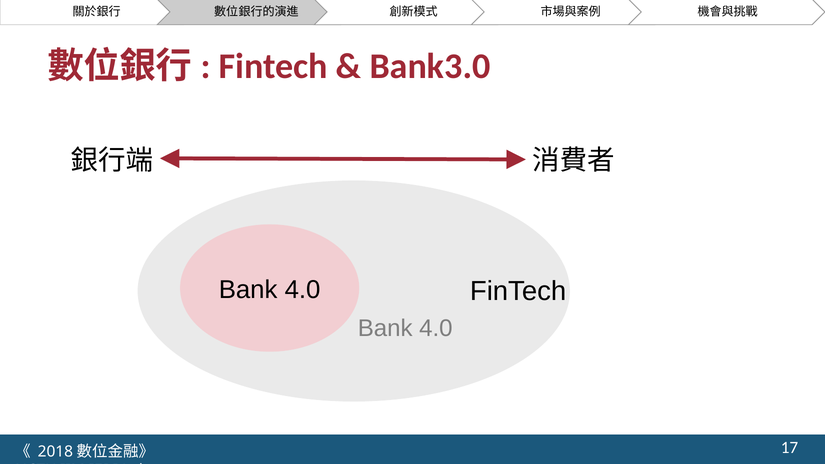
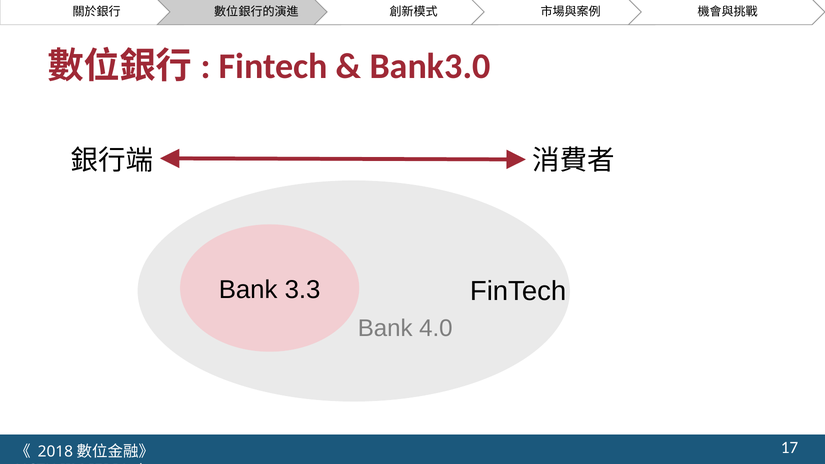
4.0: 4.0 -> 3.3 (303, 290)
